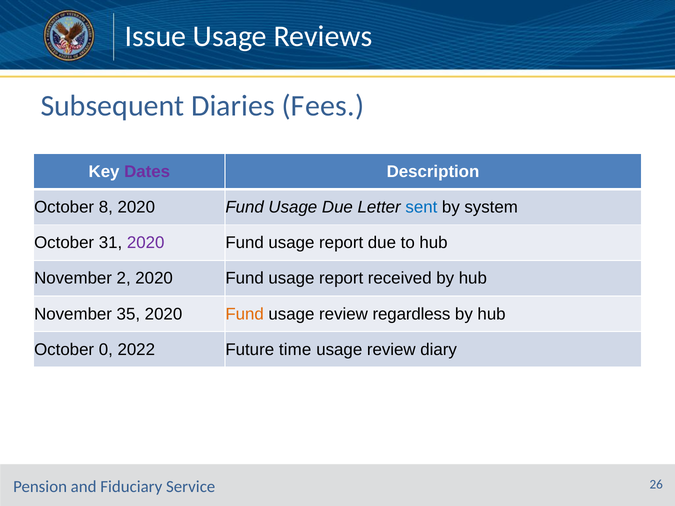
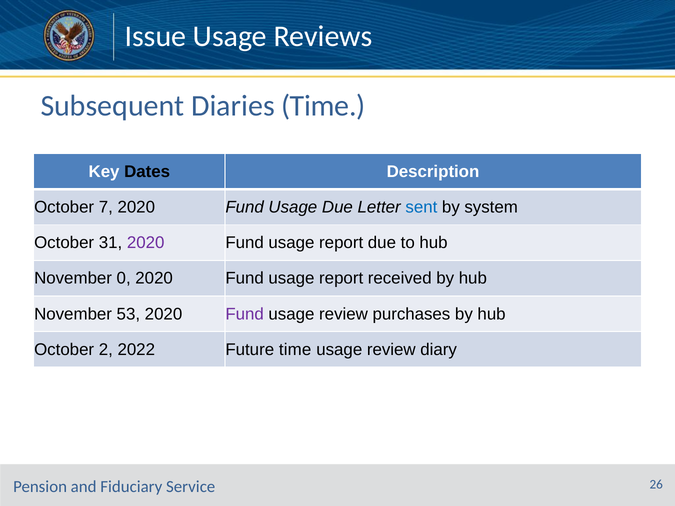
Diaries Fees: Fees -> Time (323, 106)
Dates colour: purple -> black (147, 172)
8: 8 -> 7 (106, 207)
2: 2 -> 0 (124, 279)
35: 35 -> 53 (128, 314)
Fund colour: orange -> purple (245, 314)
regardless: regardless -> purchases (411, 314)
0: 0 -> 2 (106, 350)
